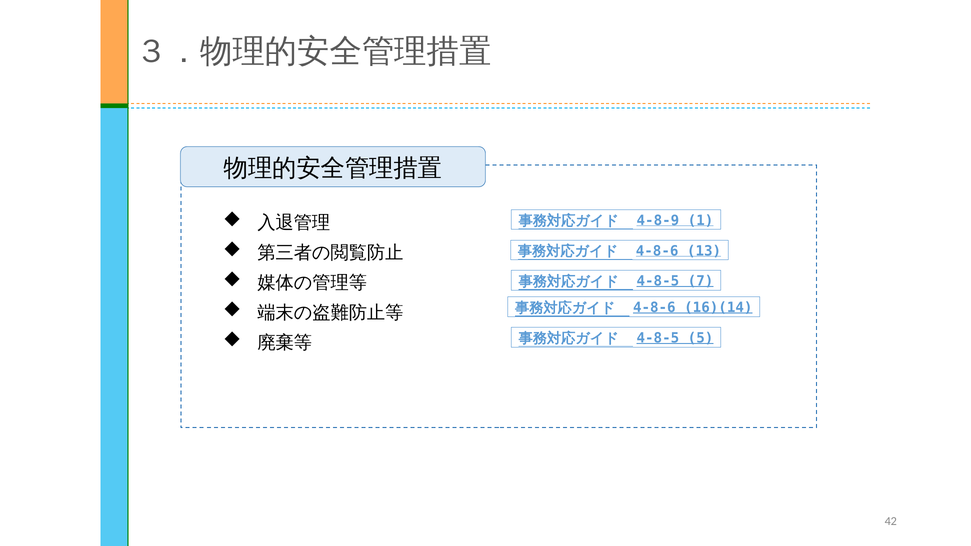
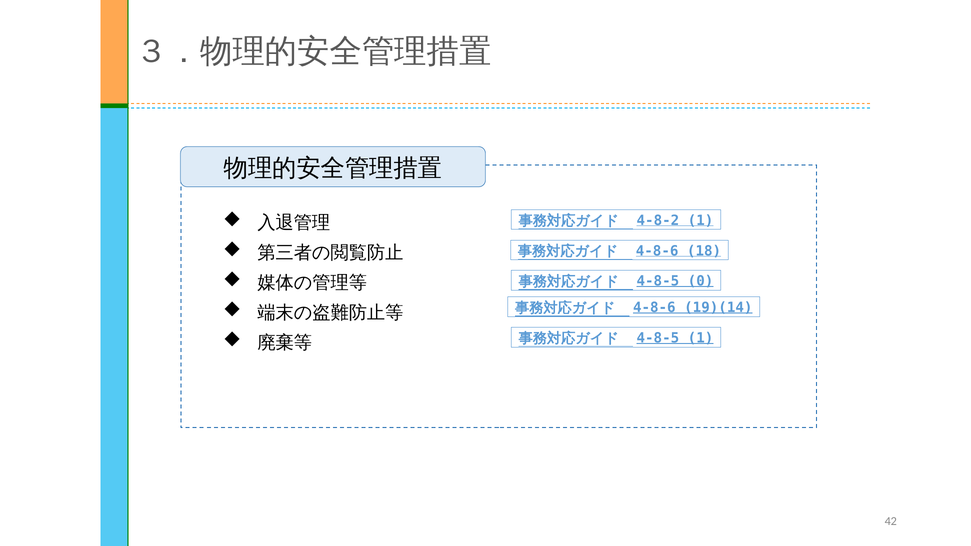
4-8-9: 4-8-9 -> 4-8-2 (658, 221)
13: 13 -> 18 (704, 251)
7: 7 -> 0 (701, 281)
16)(14: 16)(14 -> 19)(14 (718, 308)
4-8-5 5: 5 -> 1 (701, 338)
